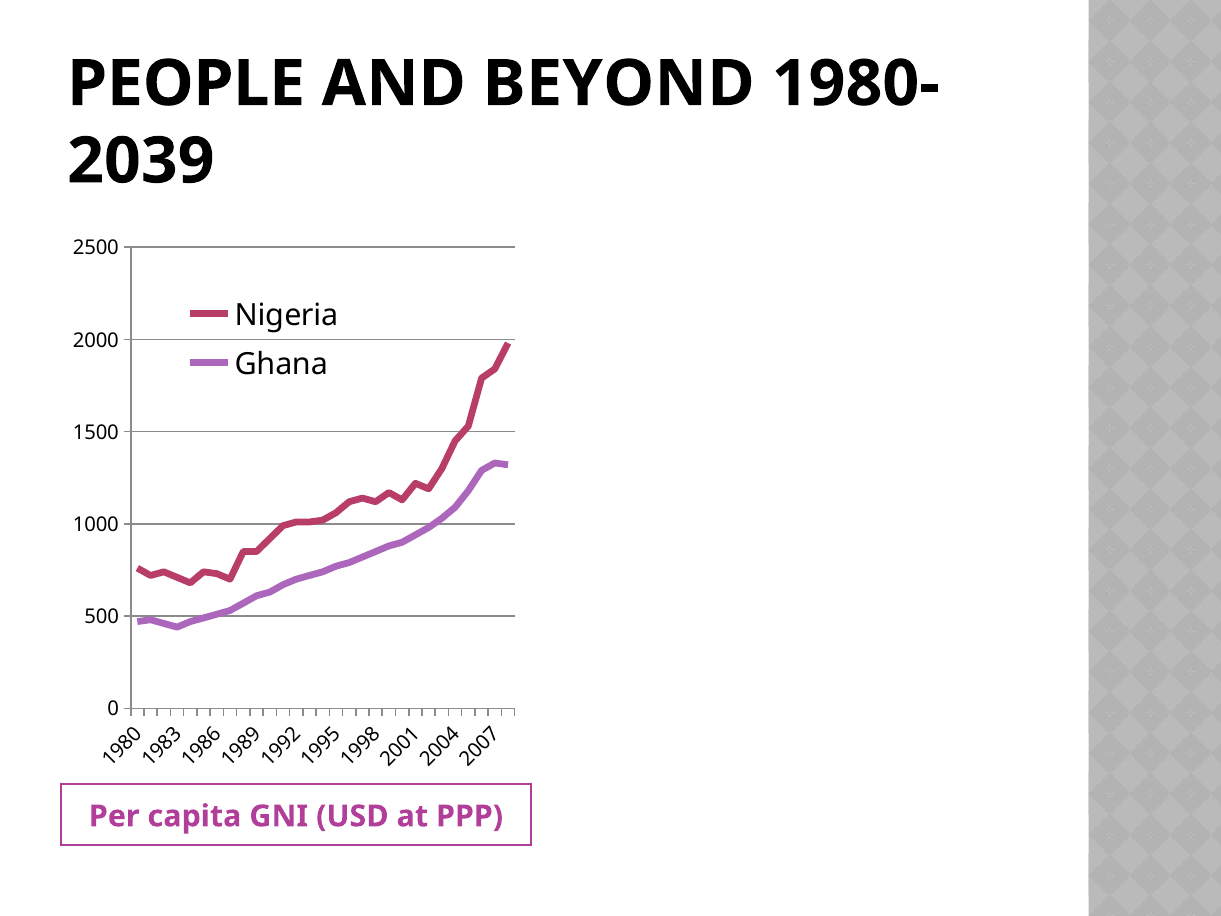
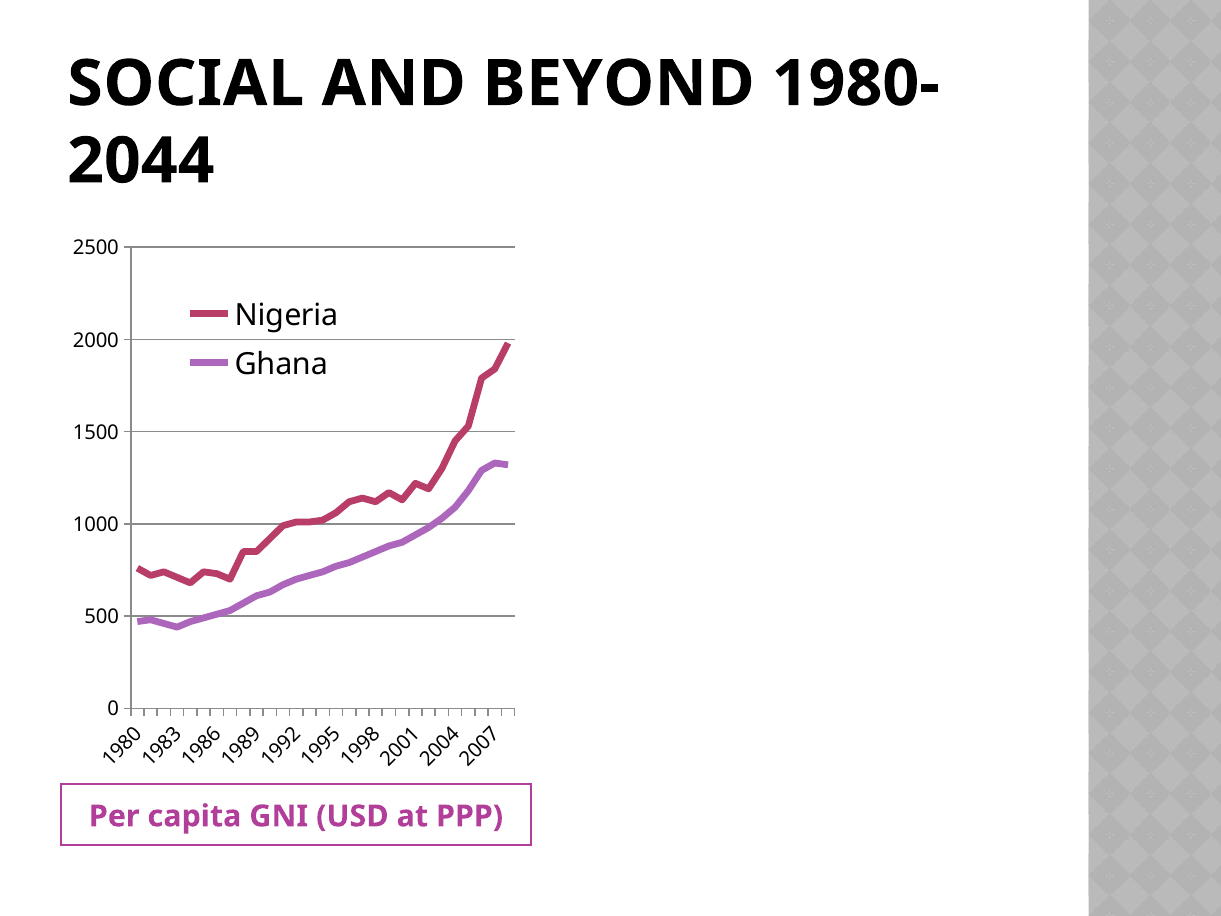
PEOPLE: PEOPLE -> SOCIAL (186, 84)
2039: 2039 -> 2044 (141, 161)
